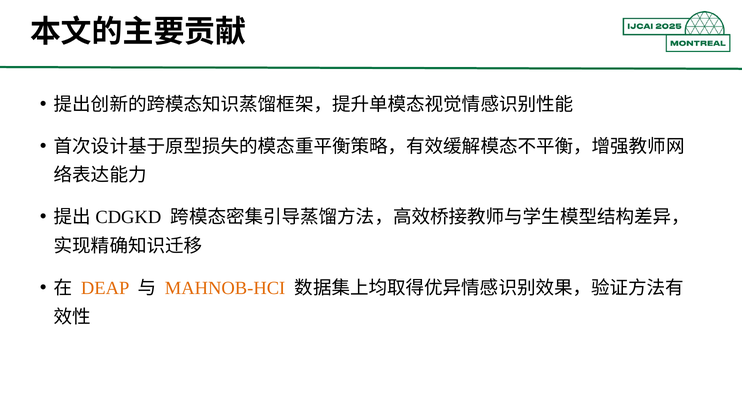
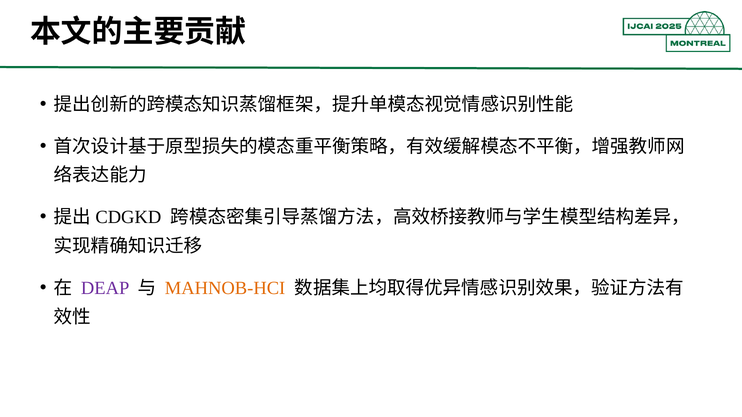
DEAP colour: orange -> purple (105, 289)
